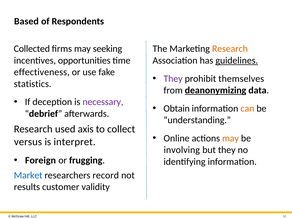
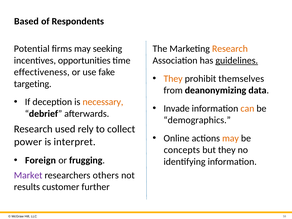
Collected: Collected -> Potential (32, 49)
They colour: purple -> orange (173, 79)
statistics: statistics -> targeting (33, 84)
deanonymizing underline: present -> none (216, 90)
necessary colour: purple -> orange (103, 102)
Obtain: Obtain -> Invade (177, 108)
understanding: understanding -> demographics (197, 120)
axis: axis -> rely (86, 129)
versus: versus -> power (28, 142)
involving: involving -> concepts (182, 150)
Market colour: blue -> purple (28, 175)
record: record -> others (106, 175)
validity: validity -> further (96, 187)
